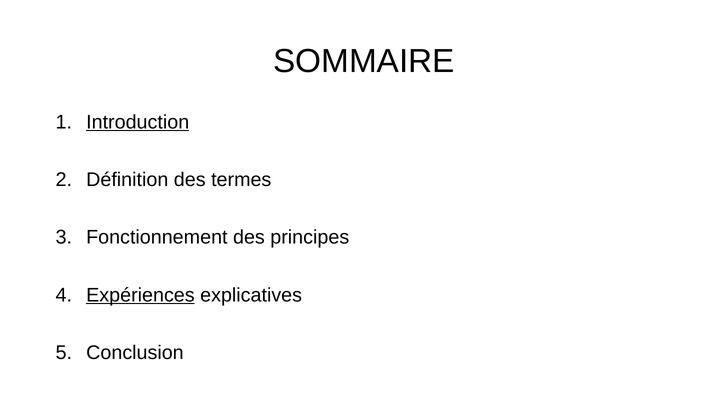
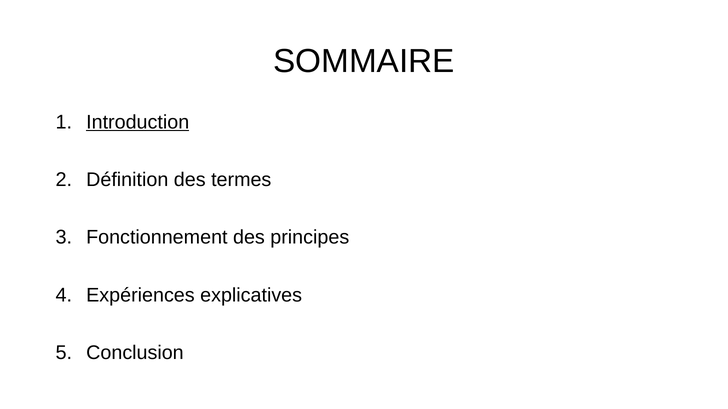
Expériences underline: present -> none (140, 295)
